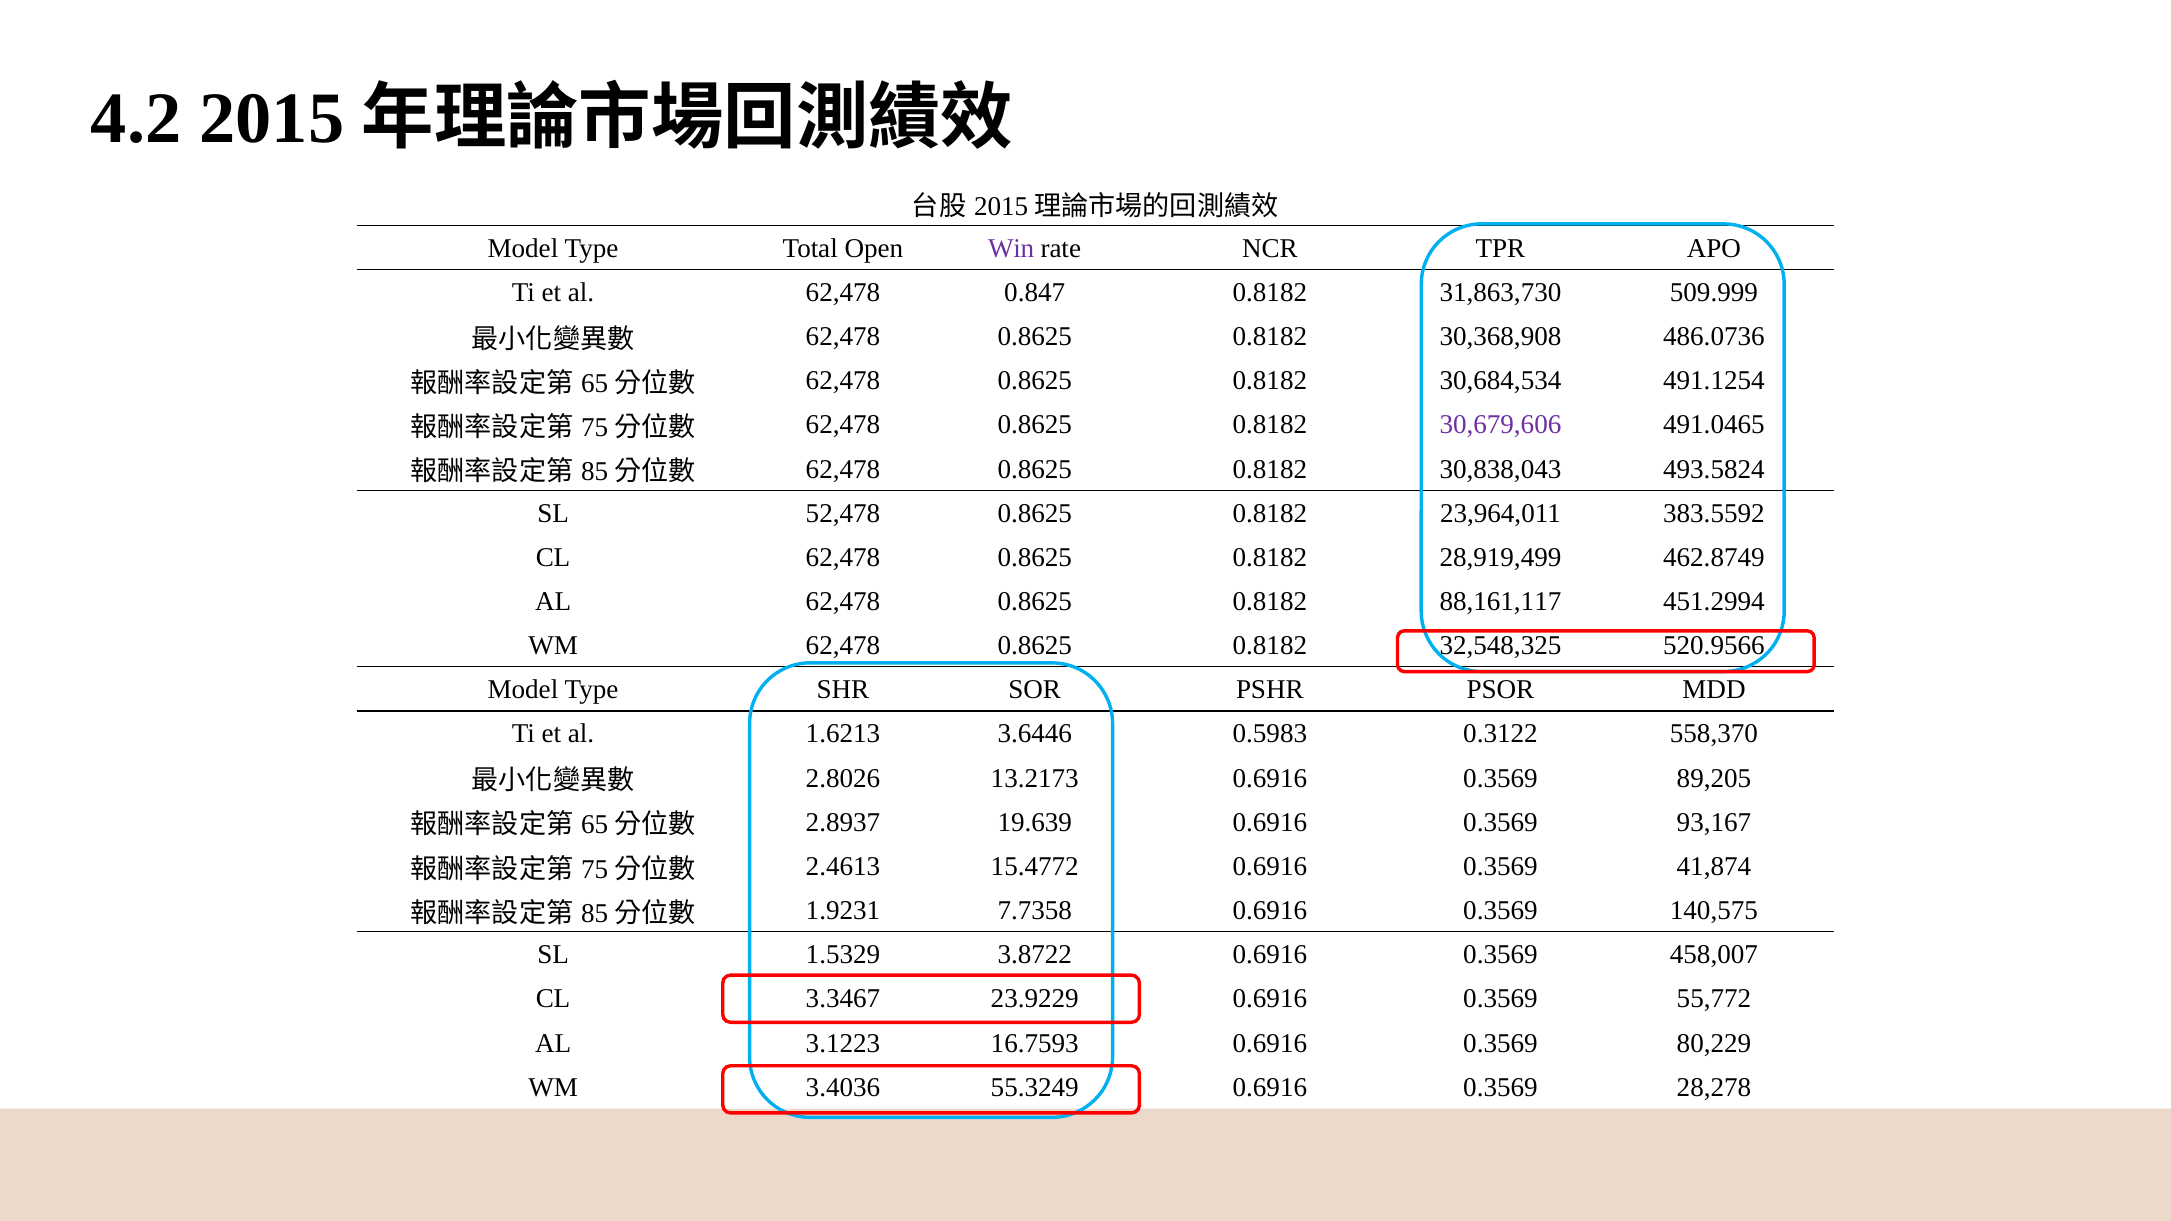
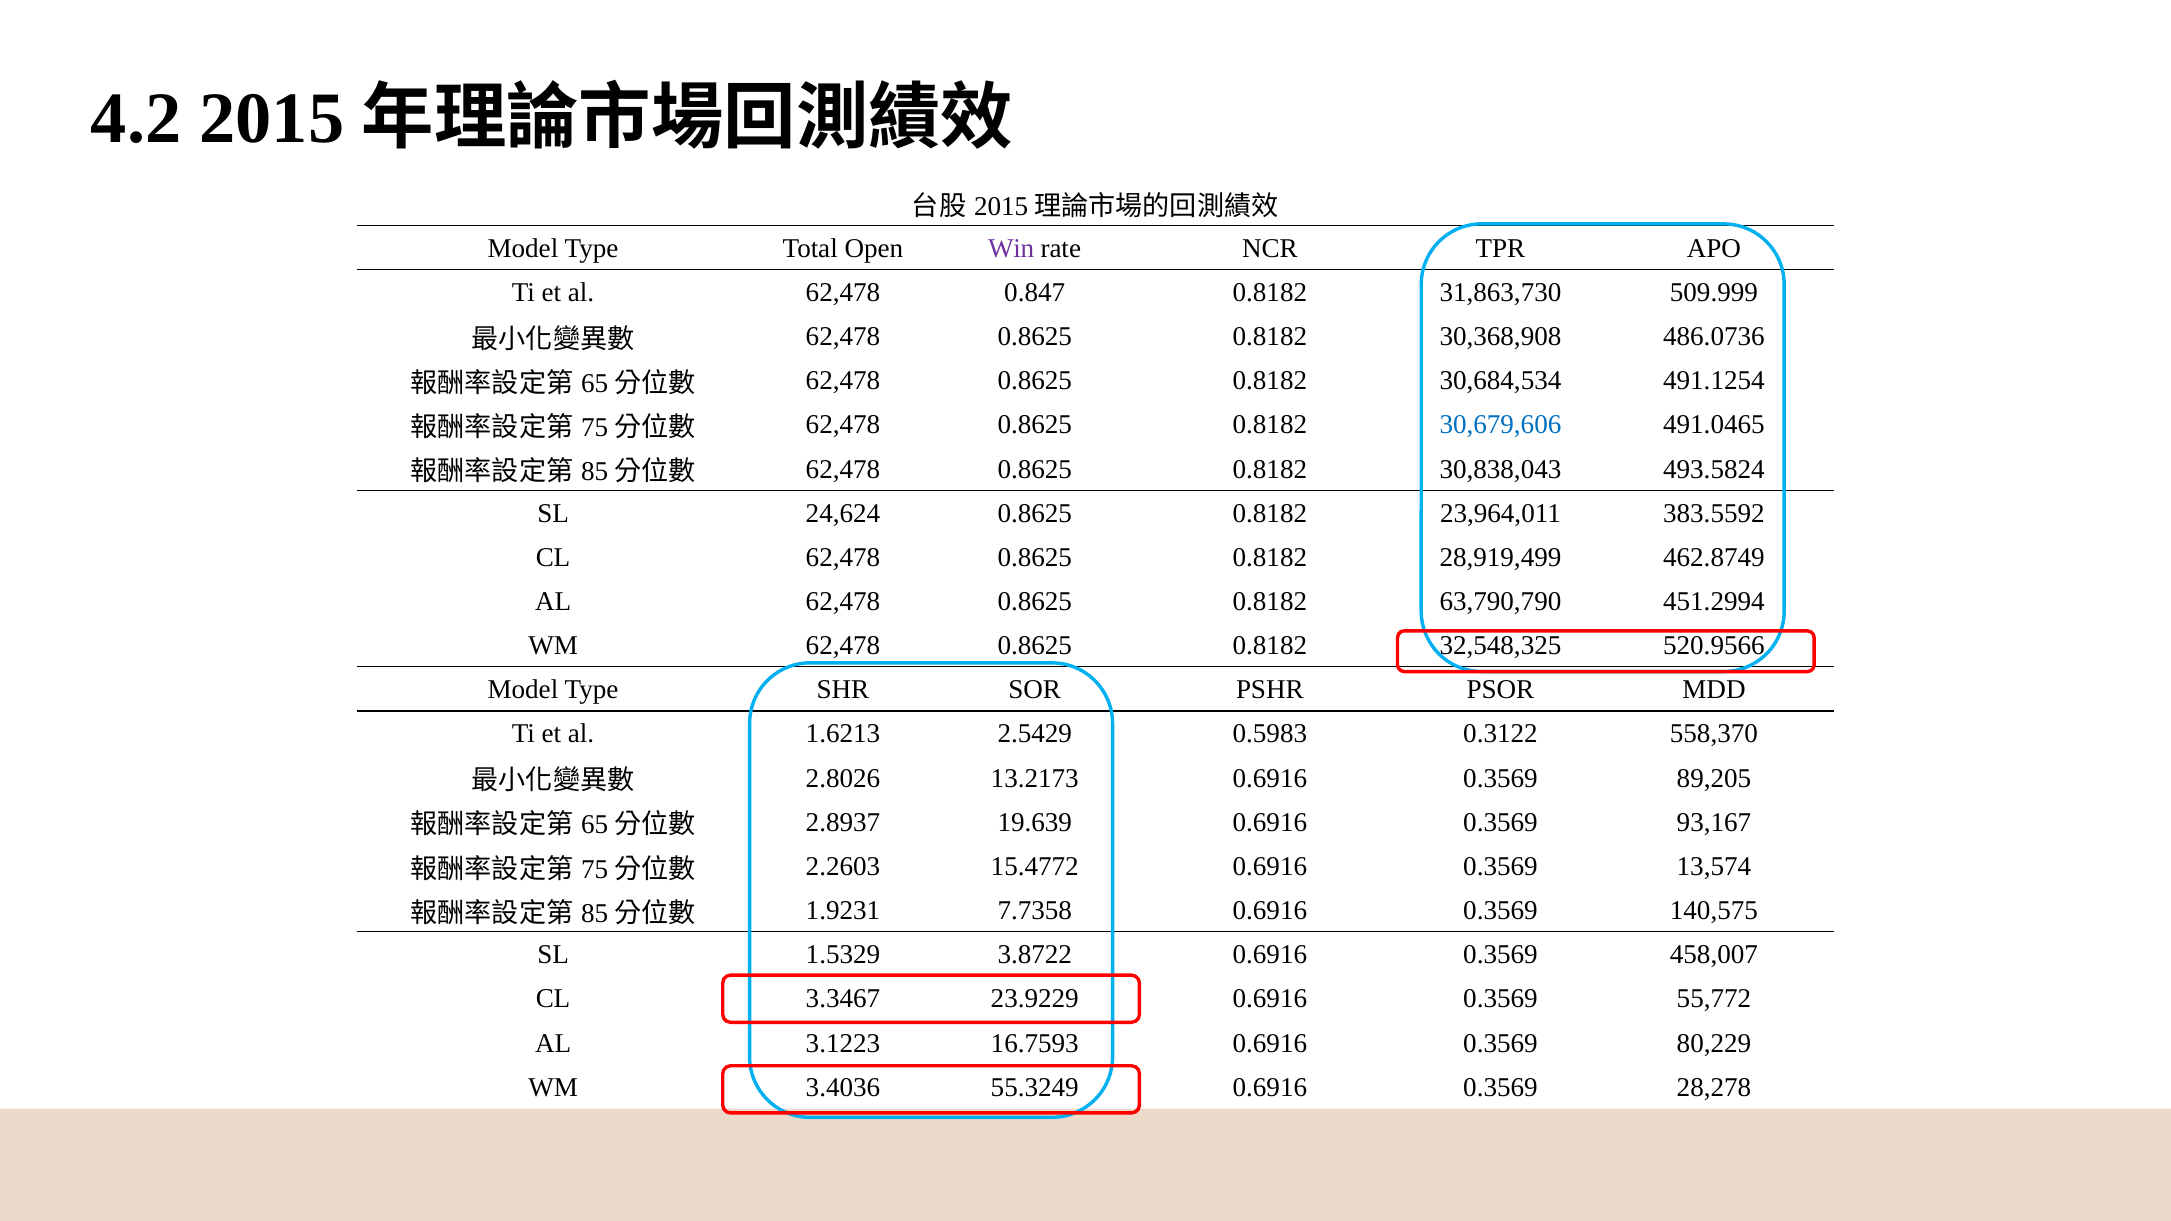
30,679,606 colour: purple -> blue (1500, 425)
52,478: 52,478 -> 24,624 (843, 513)
88,161,117: 88,161,117 -> 63,790,790 (1500, 602)
3.6446: 3.6446 -> 2.5429 (1035, 734)
2.4613: 2.4613 -> 2.2603 (843, 867)
41,874: 41,874 -> 13,574 (1714, 867)
